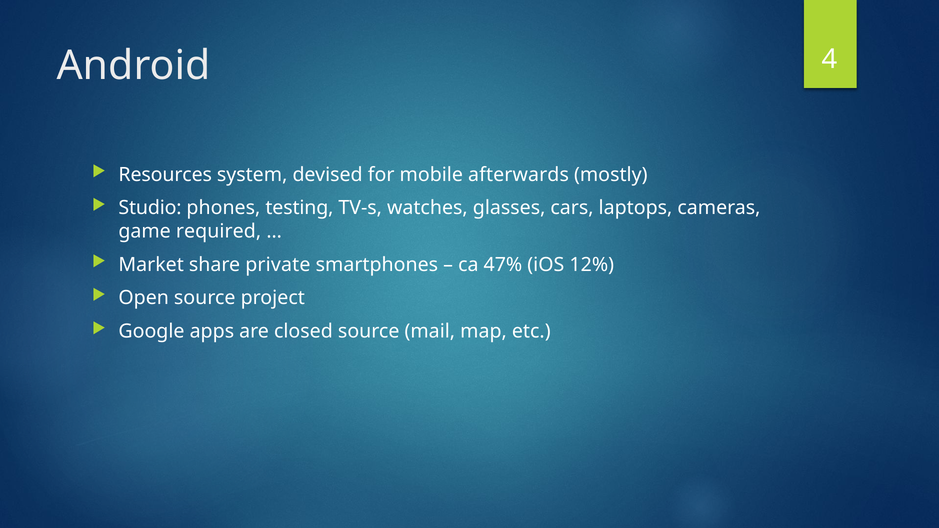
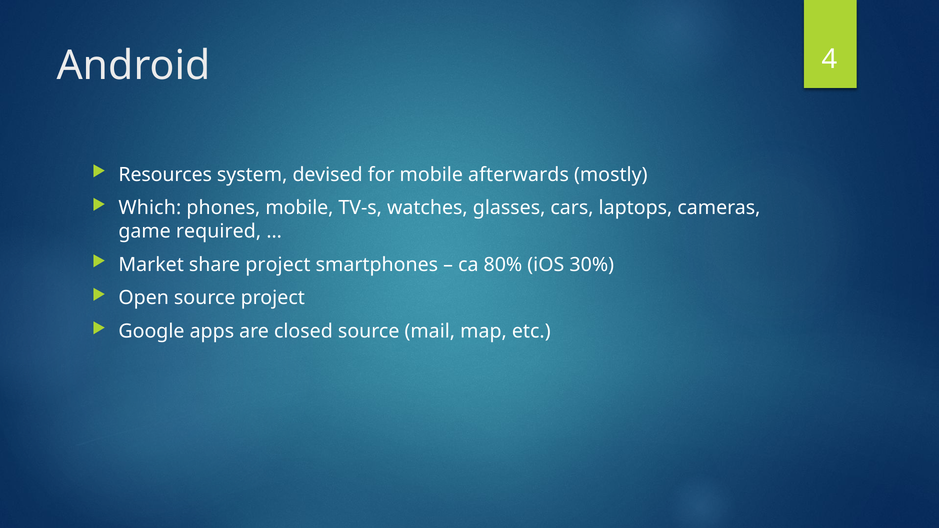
Studio: Studio -> Which (150, 208)
phones testing: testing -> mobile (299, 208)
share private: private -> project (278, 265)
47%: 47% -> 80% (503, 265)
12%: 12% -> 30% (592, 265)
